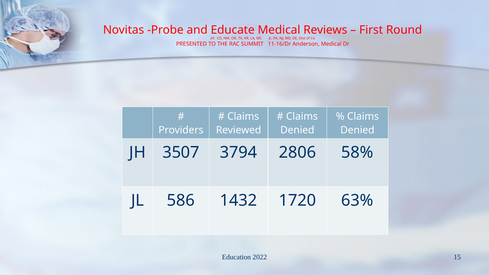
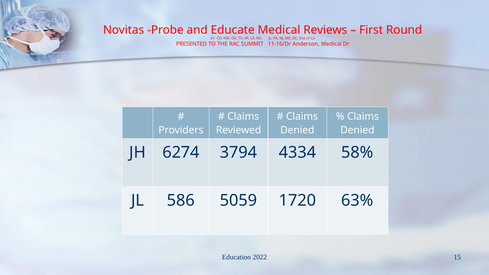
3507: 3507 -> 6274 (181, 152)
2806: 2806 -> 4334 (297, 152)
1432: 1432 -> 5059 (239, 200)
